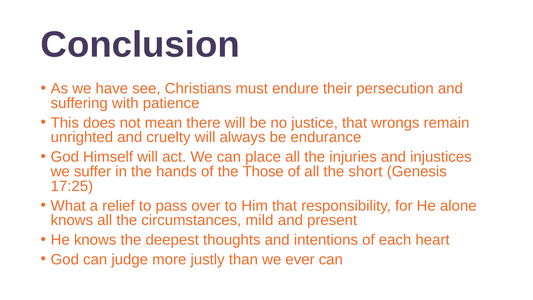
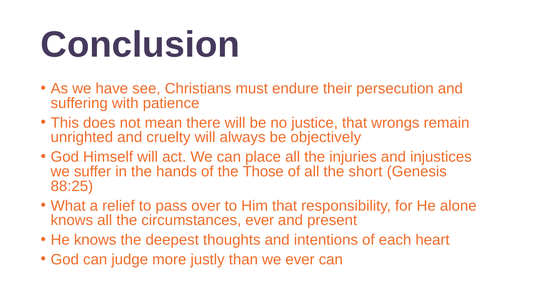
endurance: endurance -> objectively (326, 137)
17:25: 17:25 -> 88:25 (72, 186)
circumstances mild: mild -> ever (260, 220)
